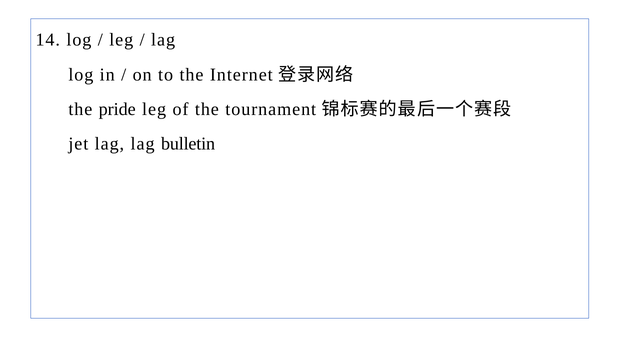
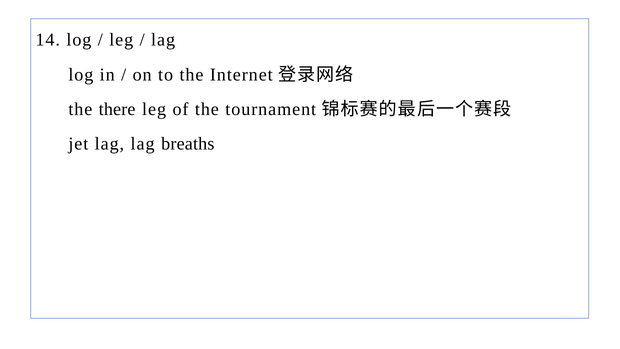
pride: pride -> there (117, 109)
bulletin: bulletin -> breaths (188, 144)
